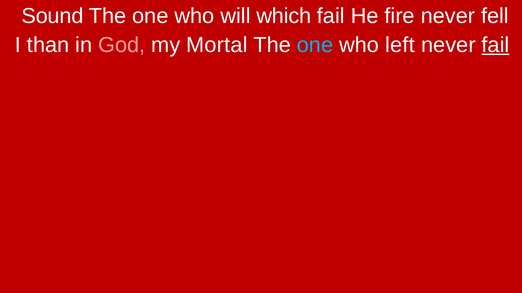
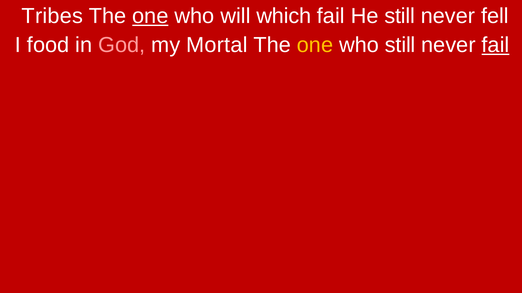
Sound: Sound -> Tribes (52, 16)
one underline: none -> present (150, 16)
He fire: fire -> still (400, 16)
than: than -> food (48, 45)
one colour: light blue -> yellow (315, 45)
who left: left -> still (400, 45)
